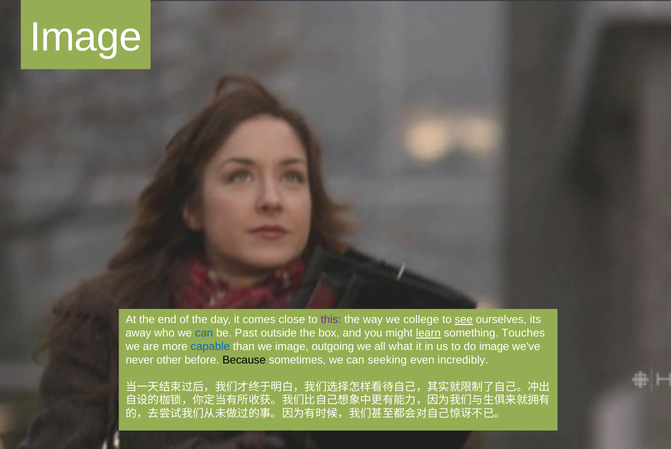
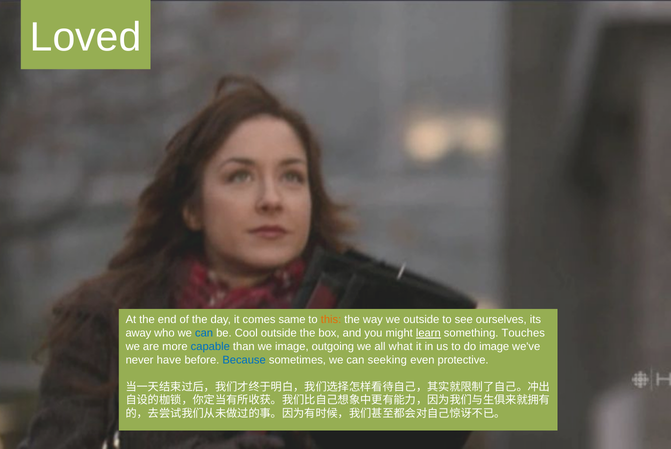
Image: Image -> Loved (86, 37)
close: close -> same (292, 320)
this colour: purple -> orange (331, 320)
we college: college -> outside (421, 320)
see underline: present -> none (464, 320)
Past: Past -> Cool (246, 333)
other: other -> have (169, 360)
Because colour: black -> blue (244, 360)
incredibly: incredibly -> protective (463, 360)
